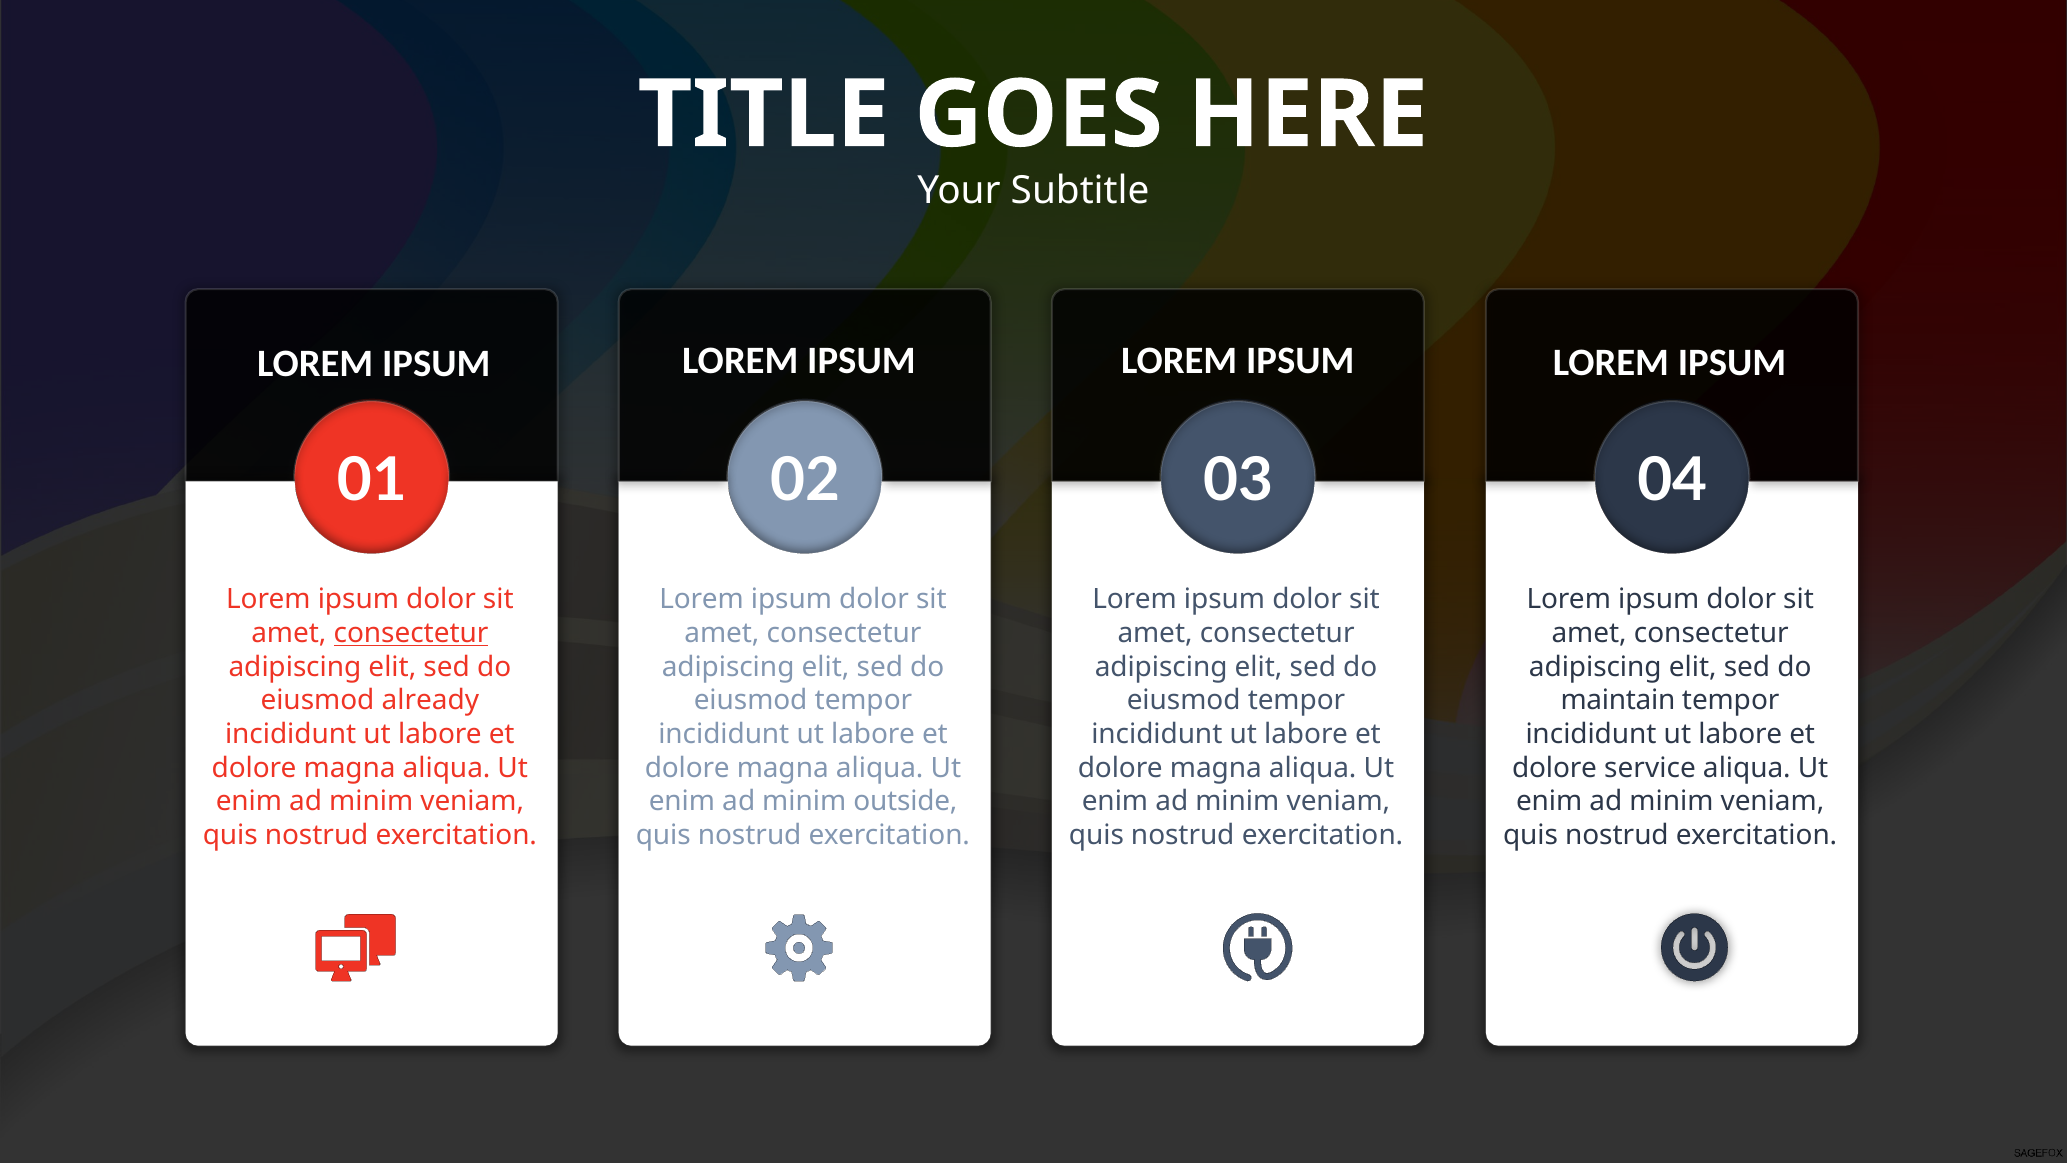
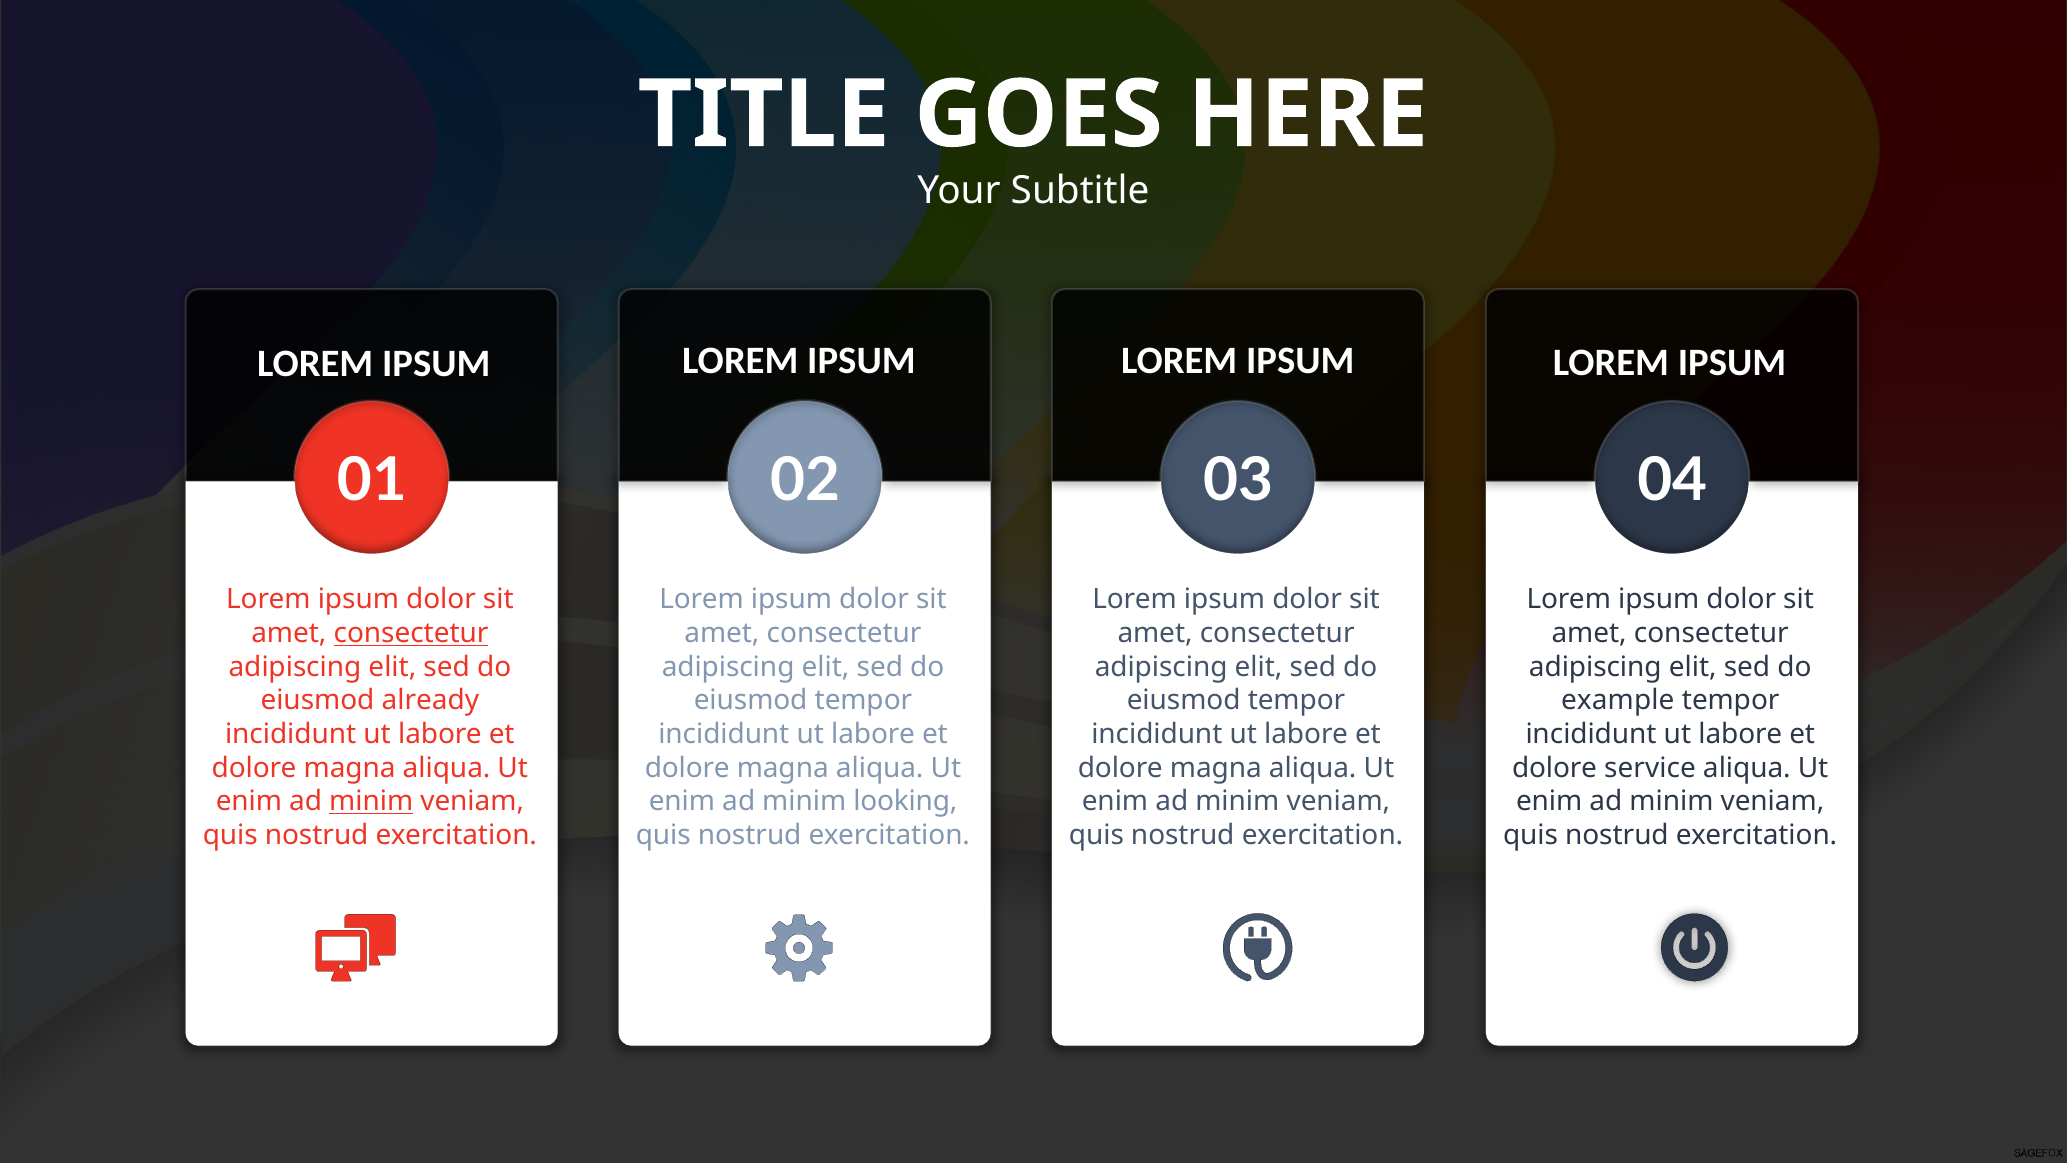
maintain: maintain -> example (1618, 700)
minim underline: none -> present (371, 801)
outside: outside -> looking (905, 801)
